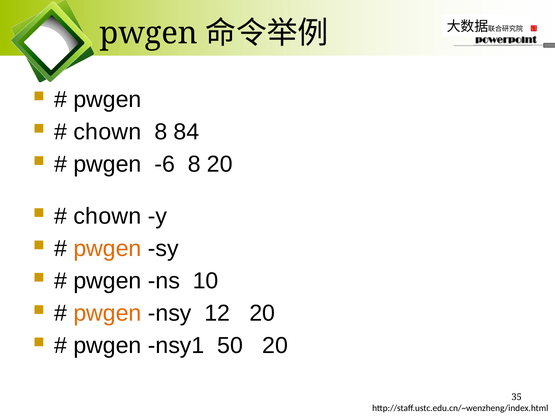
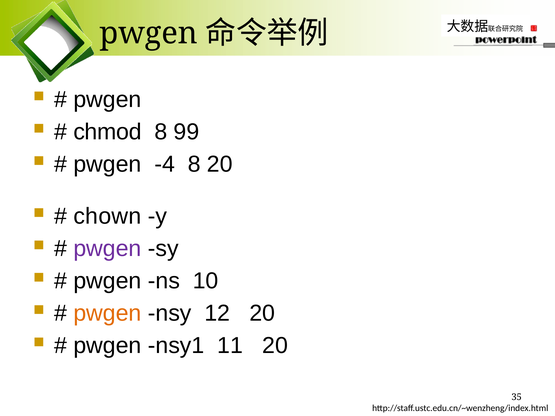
chown: chown -> chmod (108, 132)
84: 84 -> 99 (186, 132)
-6: -6 -> -4 (165, 164)
pwgen colour: orange -> purple (107, 249)
50: 50 -> 11 (230, 346)
